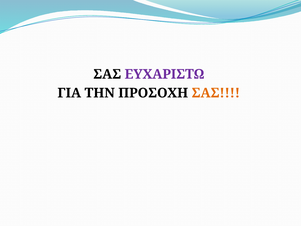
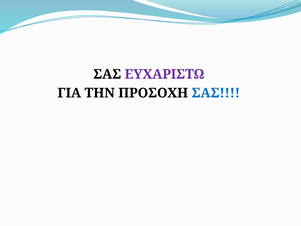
ΣΑΣ colour: orange -> blue (216, 93)
